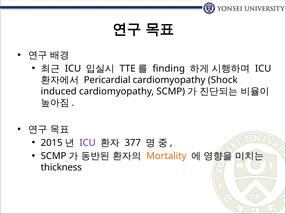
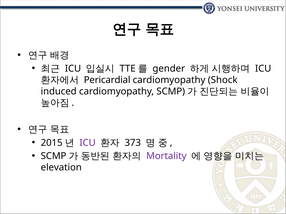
finding: finding -> gender (169, 69)
377: 377 -> 373 (133, 143)
Mortality colour: orange -> purple (166, 156)
thickness: thickness -> elevation (61, 168)
